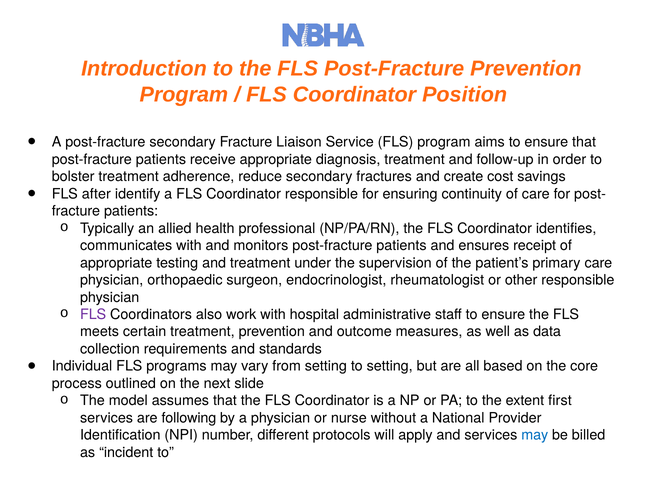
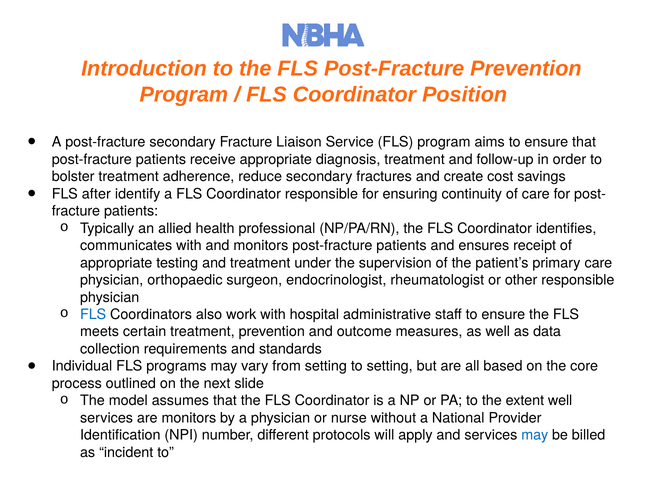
FLS colour: purple -> blue (93, 315)
extent first: first -> well (560, 401)
are following: following -> monitors (189, 418)
